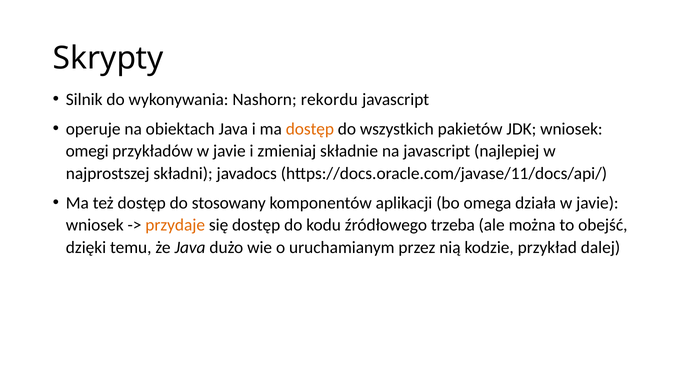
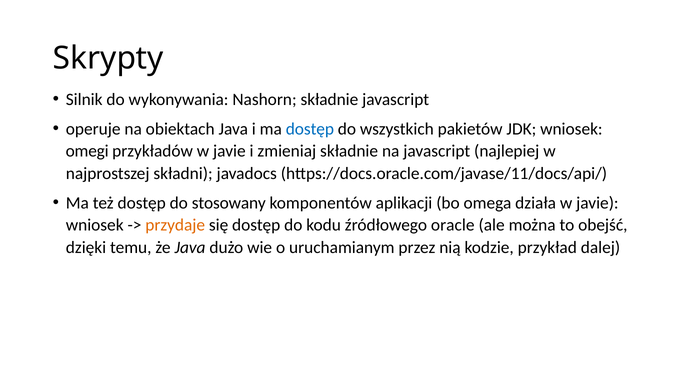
Nashorn rekordu: rekordu -> składnie (329, 99)
dostęp colour: orange -> blue (310, 129)
trzeba: trzeba -> oracle (453, 225)
